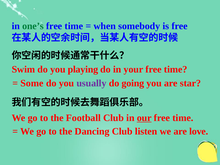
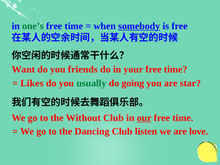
somebody underline: none -> present (139, 26)
Swim: Swim -> Want (23, 69)
playing: playing -> friends (83, 69)
Some: Some -> Likes (32, 83)
usually colour: purple -> green (91, 83)
Football: Football -> Without (83, 118)
